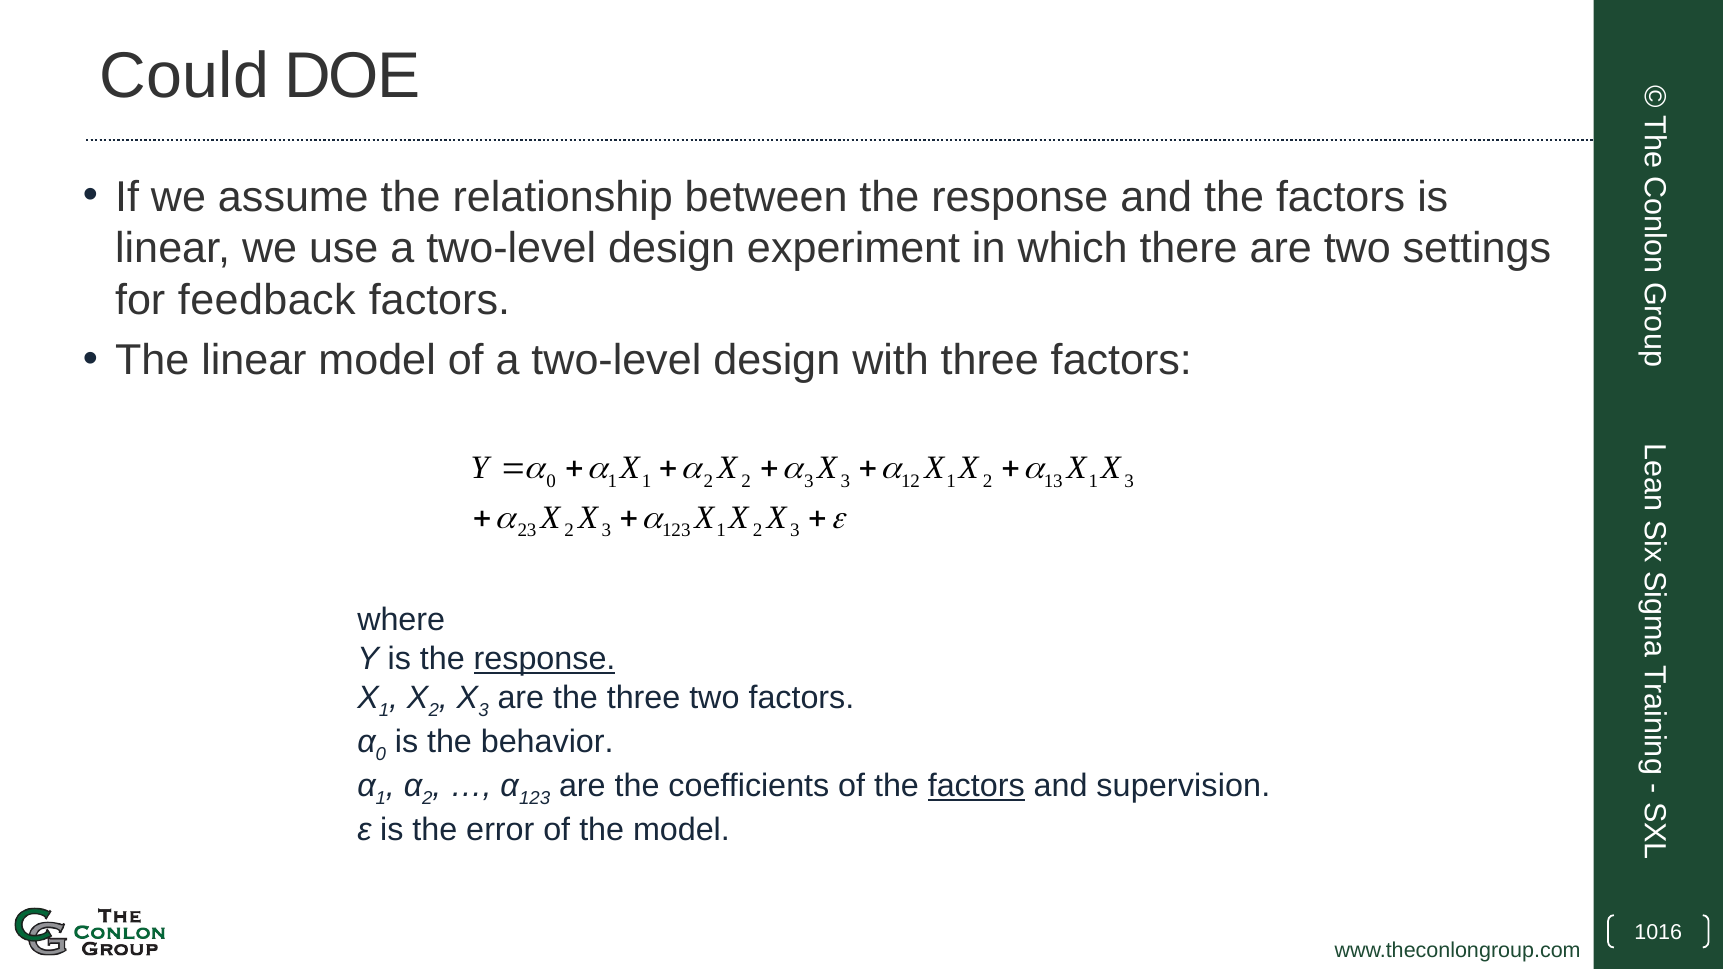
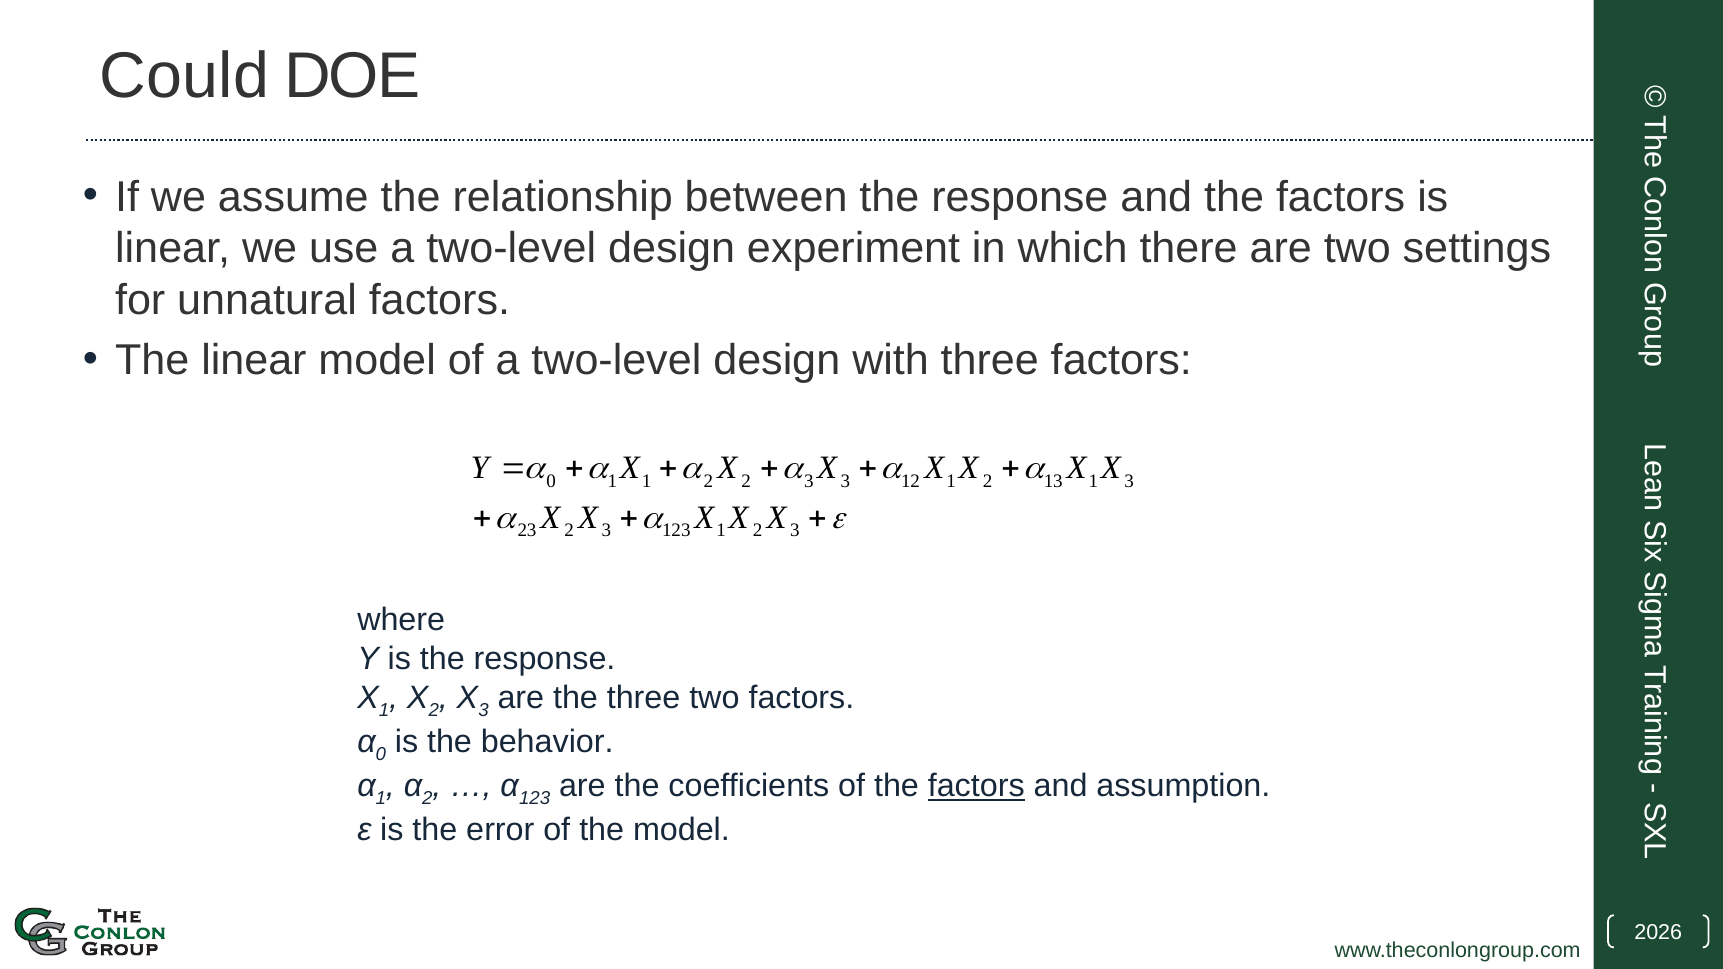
feedback: feedback -> unnatural (267, 300)
response underline: present -> none (545, 659)
supervision: supervision -> assumption (1183, 786)
1016: 1016 -> 2026 (1658, 933)
